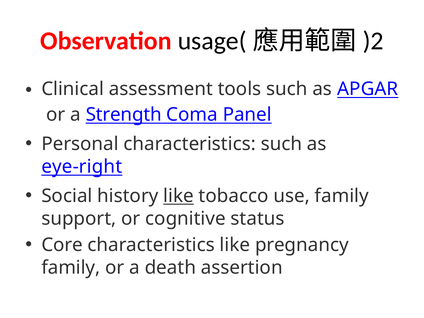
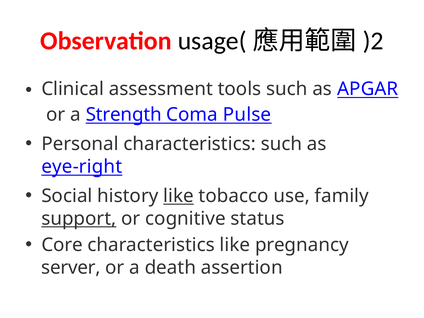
Panel: Panel -> Pulse (247, 115)
support underline: none -> present (79, 219)
family: family -> server (71, 268)
